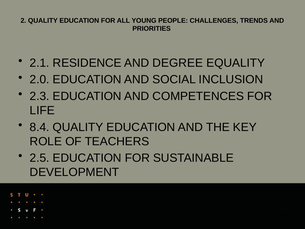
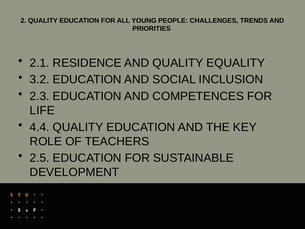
AND DEGREE: DEGREE -> QUALITY (178, 63)
2.0: 2.0 -> 3.2 (40, 79)
8.4: 8.4 -> 4.4 (40, 127)
